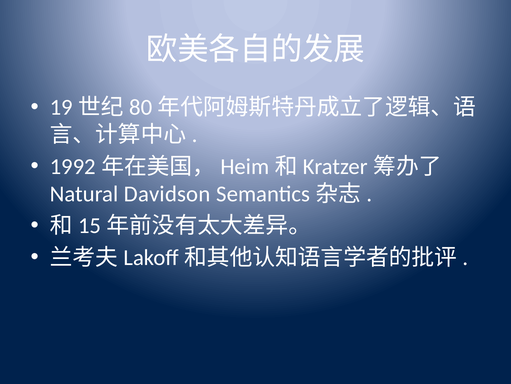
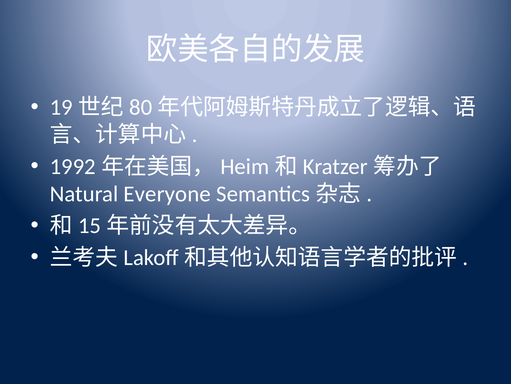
Davidson: Davidson -> Everyone (167, 194)
